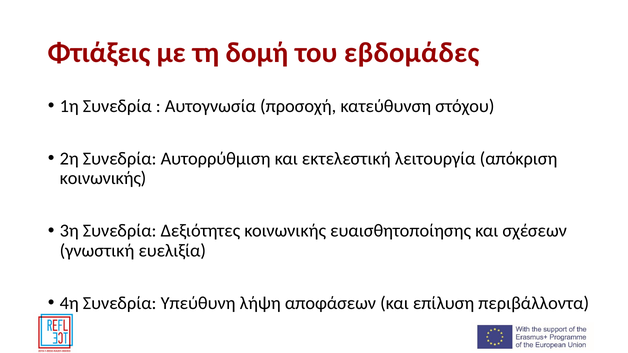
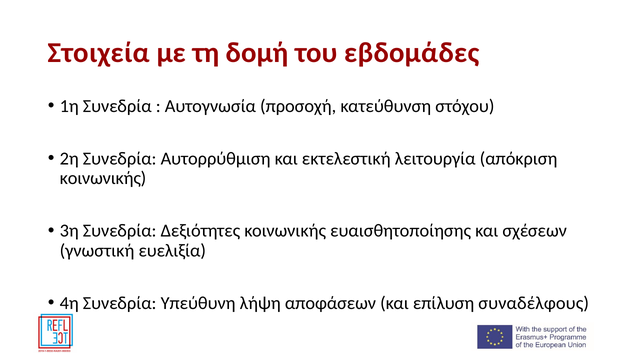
Φτιάξεις: Φτιάξεις -> Στοιχεία (99, 53)
περιβάλλοντα: περιβάλλοντα -> συναδέλφους (534, 303)
